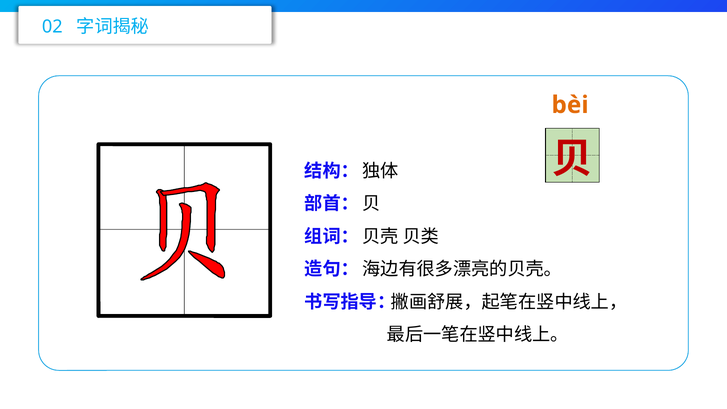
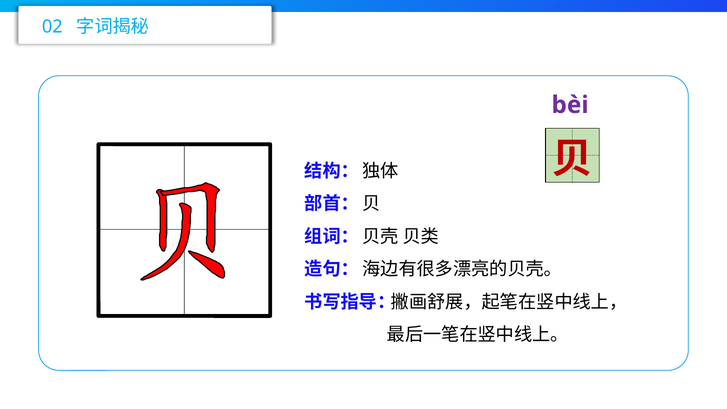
bèi colour: orange -> purple (570, 105)
